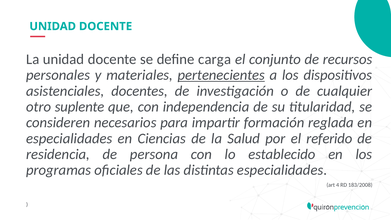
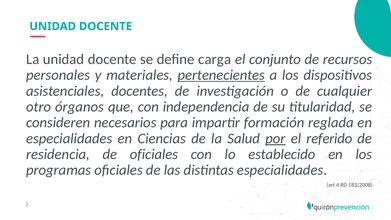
suplente: suplente -> órganos (80, 107)
por underline: none -> present (275, 138)
de persona: persona -> oficiales (154, 154)
